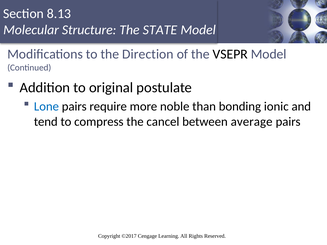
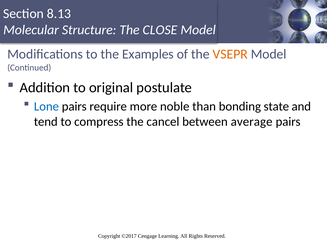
STATE: STATE -> CLOSE (160, 30)
Direction: Direction -> Examples (148, 54)
VSEPR colour: black -> orange (230, 54)
ionic: ionic -> state (276, 106)
